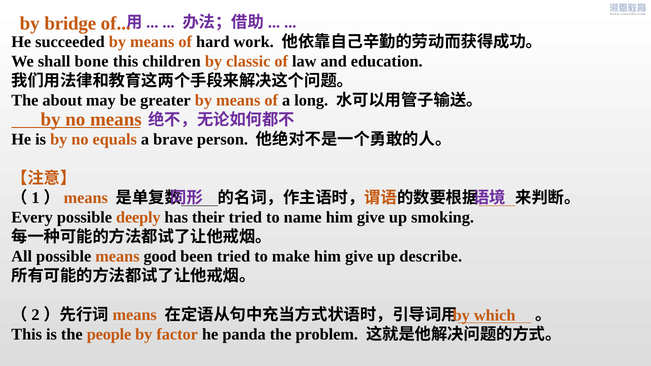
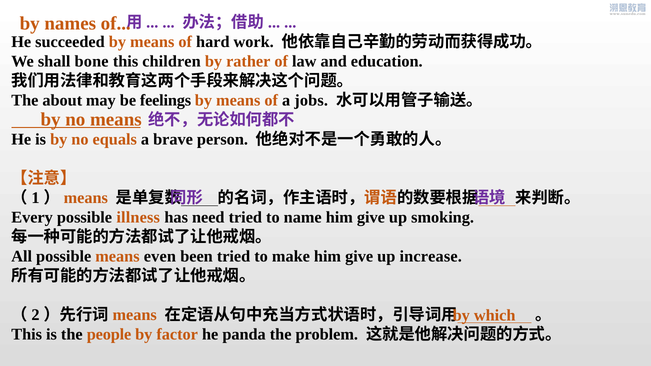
bridge: bridge -> names (70, 24)
classic: classic -> rather (248, 61)
greater: greater -> feelings (166, 100)
long: long -> jobs (311, 100)
deeply: deeply -> illness (138, 218)
their: their -> need (208, 218)
good: good -> even (160, 257)
describe: describe -> increase (431, 257)
